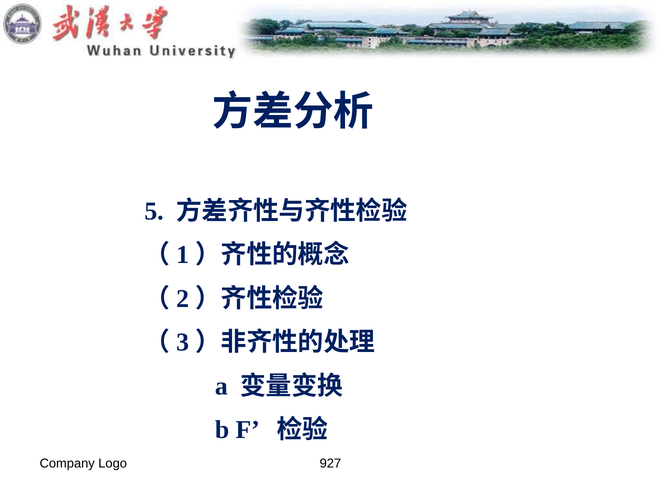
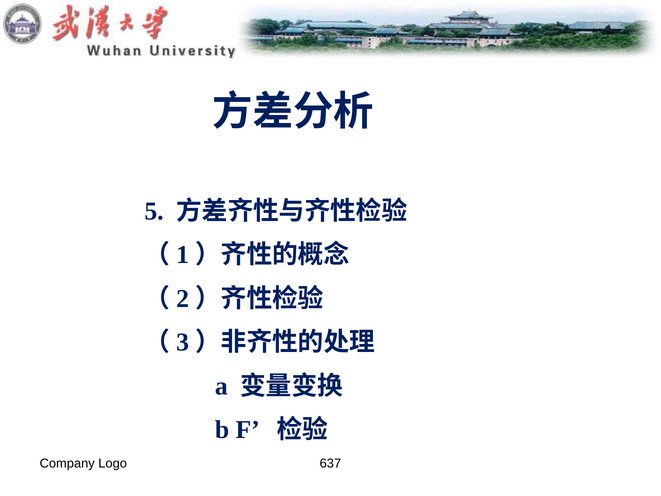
927: 927 -> 637 (330, 463)
